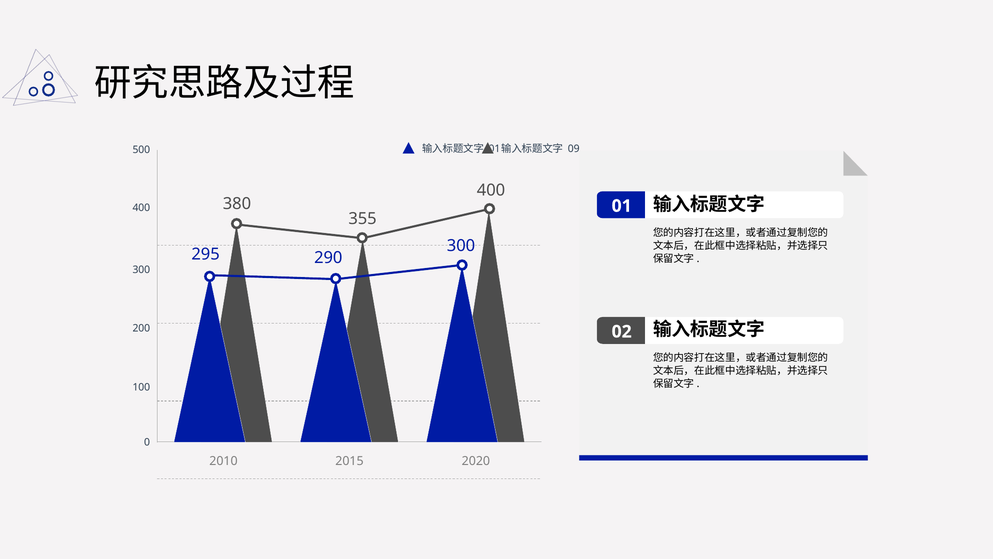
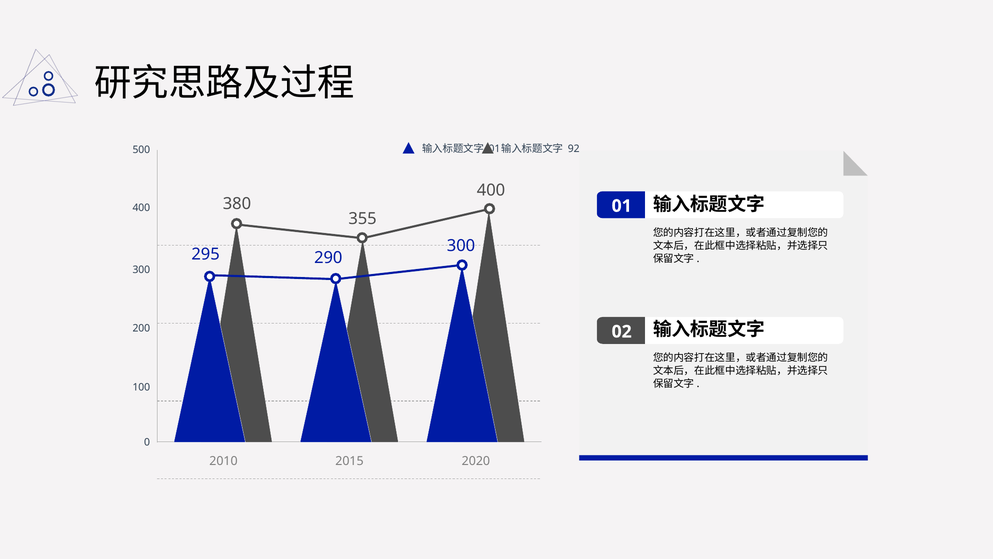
09: 09 -> 92 (574, 149)
